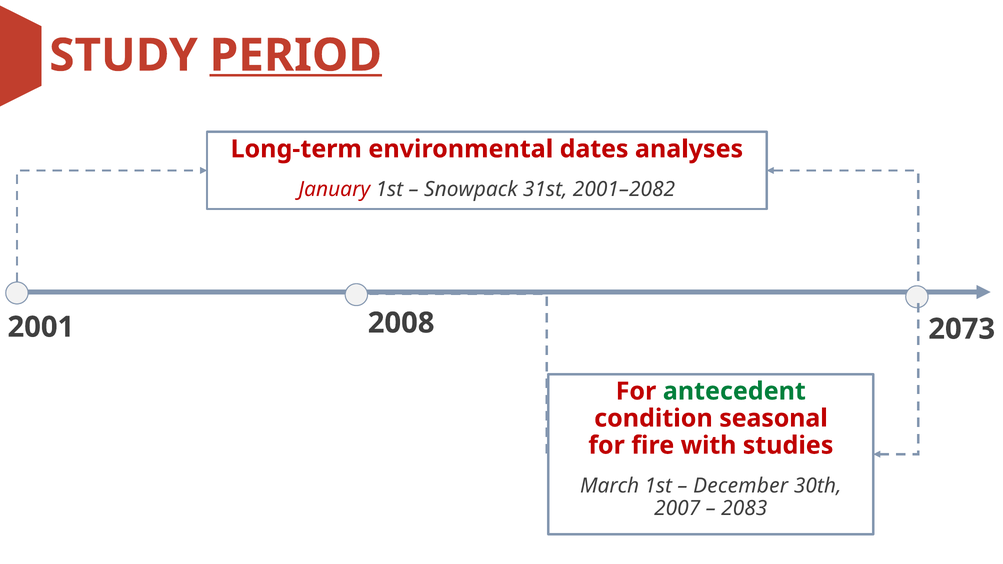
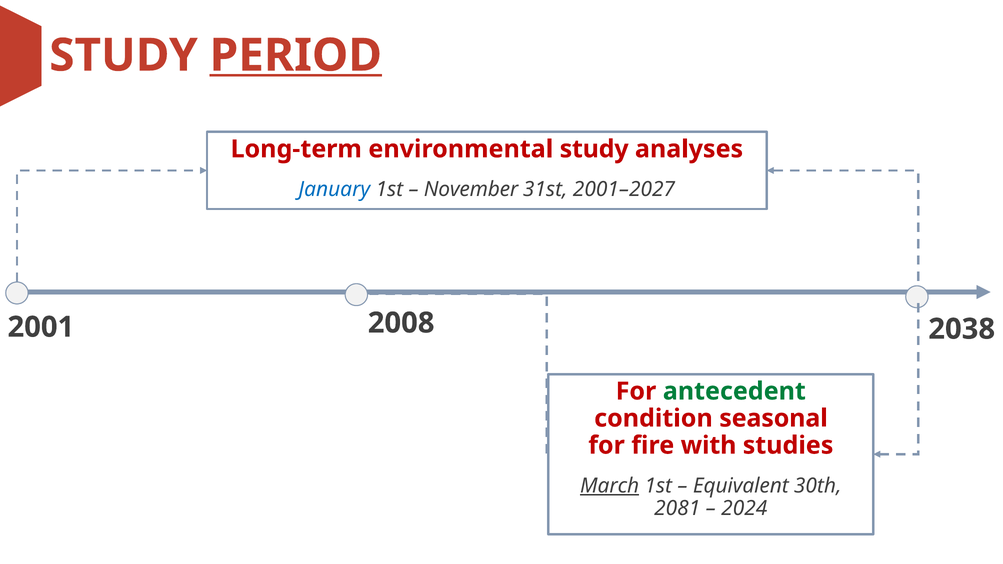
environmental dates: dates -> study (594, 149)
January colour: red -> blue (334, 190)
Snowpack: Snowpack -> November (471, 190)
2001–2082: 2001–2082 -> 2001–2027 (624, 190)
2073: 2073 -> 2038 (962, 329)
March underline: none -> present (610, 486)
December: December -> Equivalent (741, 486)
2007: 2007 -> 2081 (677, 509)
2083: 2083 -> 2024 (744, 509)
